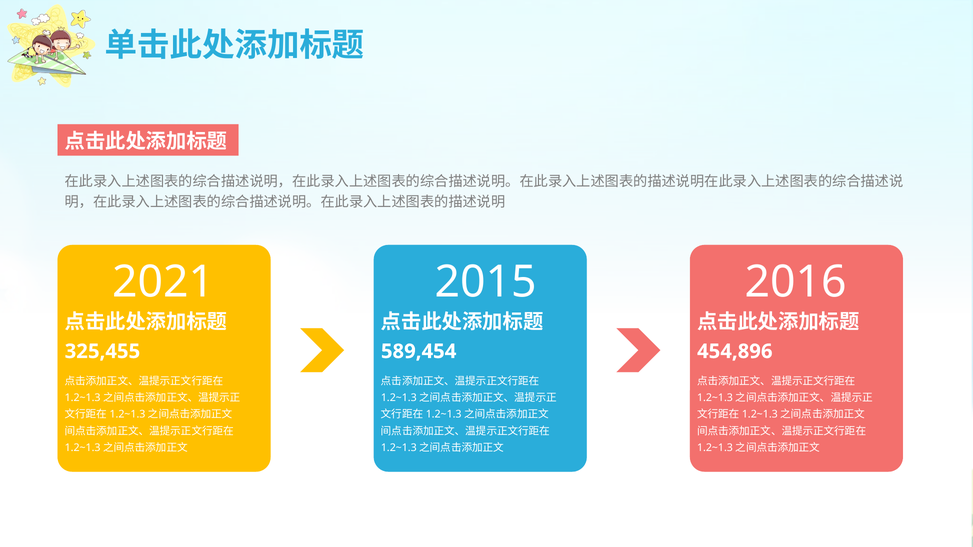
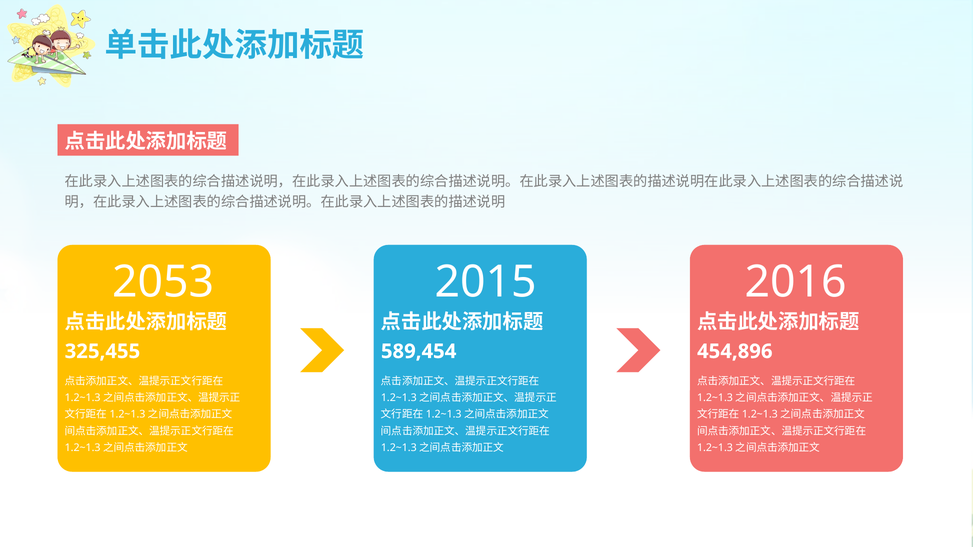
2021: 2021 -> 2053 (163, 282)
